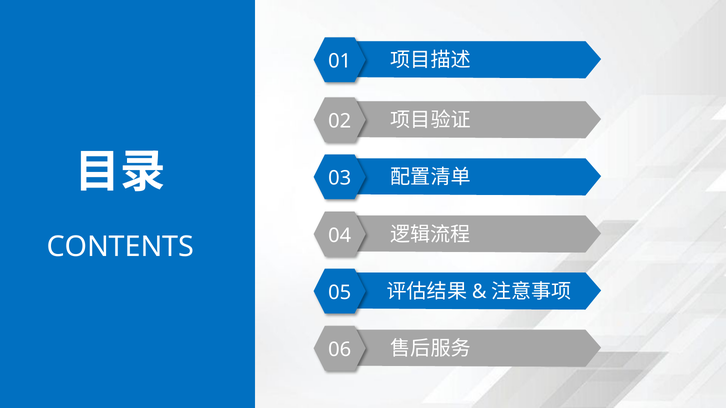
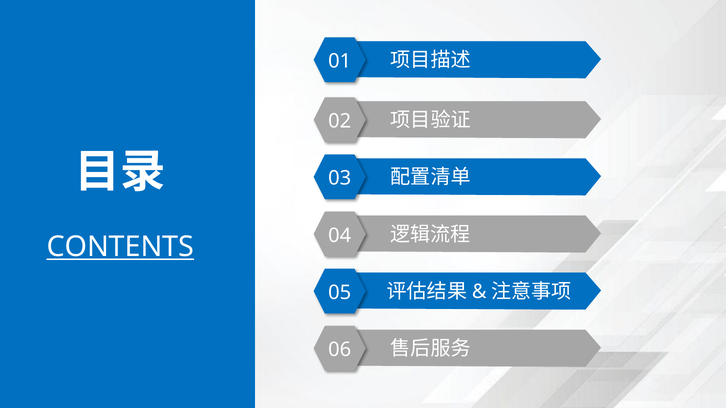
CONTENTS underline: none -> present (120, 247)
